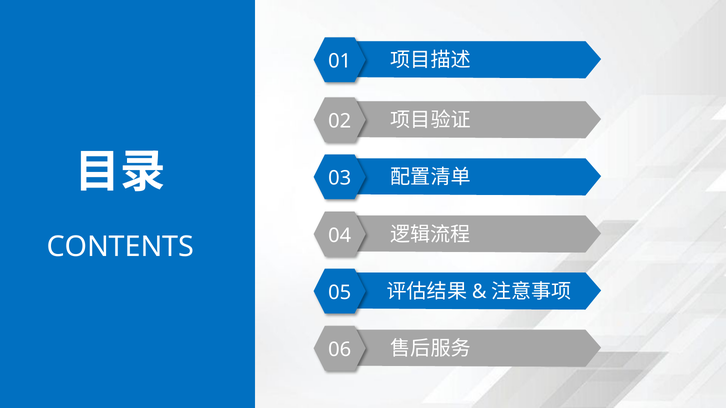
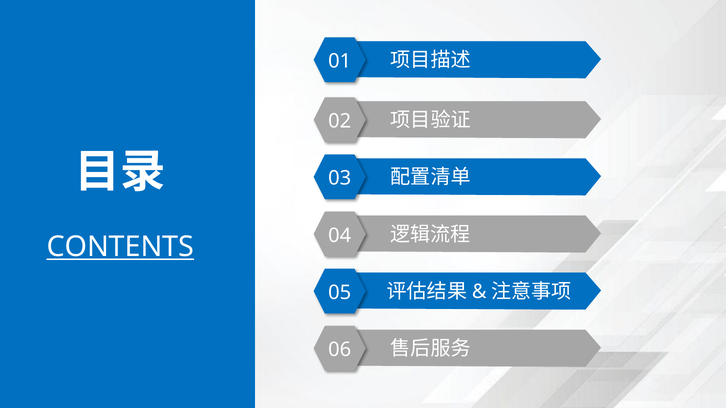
CONTENTS underline: none -> present (120, 247)
